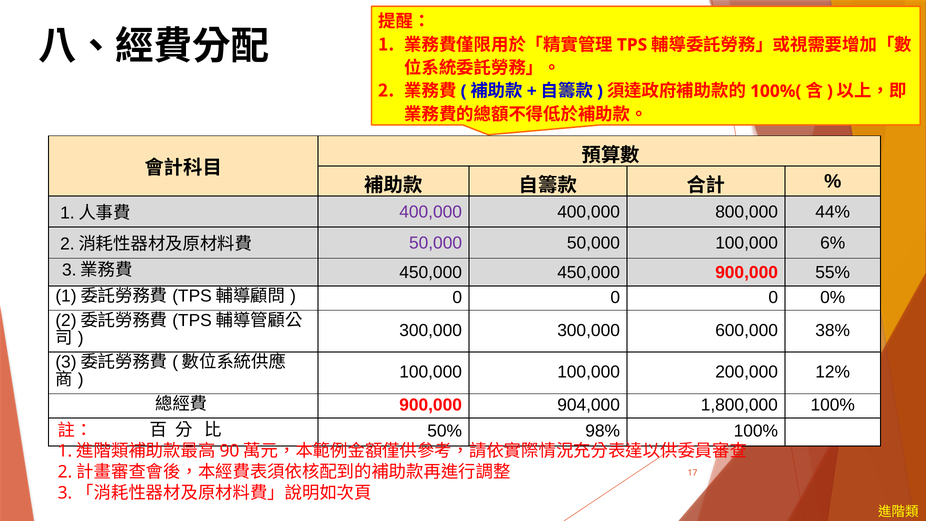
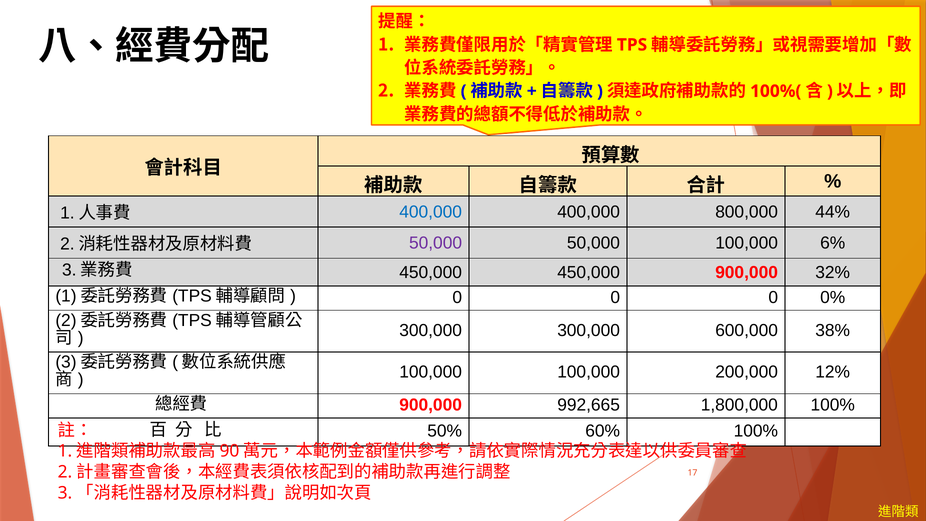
400,000 colour: purple -> blue (431, 212)
55%: 55% -> 32% (833, 272)
904,000: 904,000 -> 992,665 (589, 405)
98%: 98% -> 60% (603, 431)
